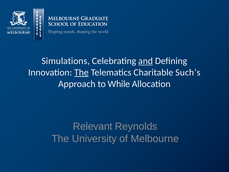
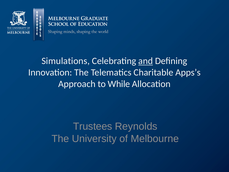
The underline: present -> none (81, 72)
Such’s: Such’s -> Apps’s (188, 72)
Relevant: Relevant -> Trustees (93, 126)
